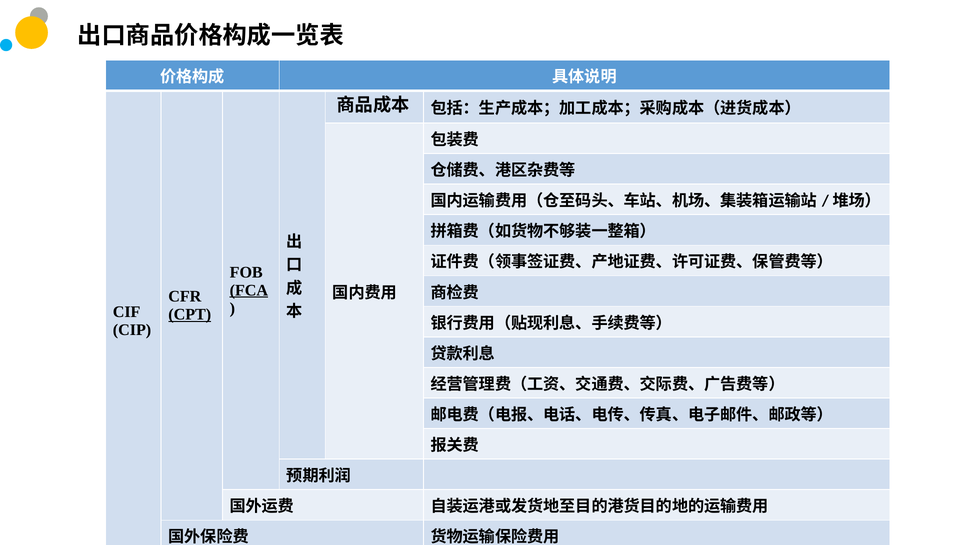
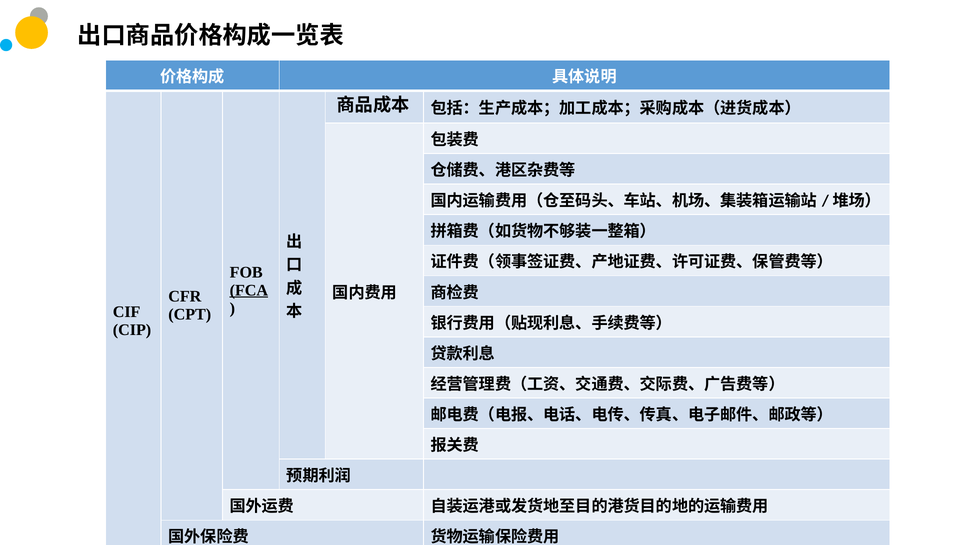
CPT underline: present -> none (190, 315)
